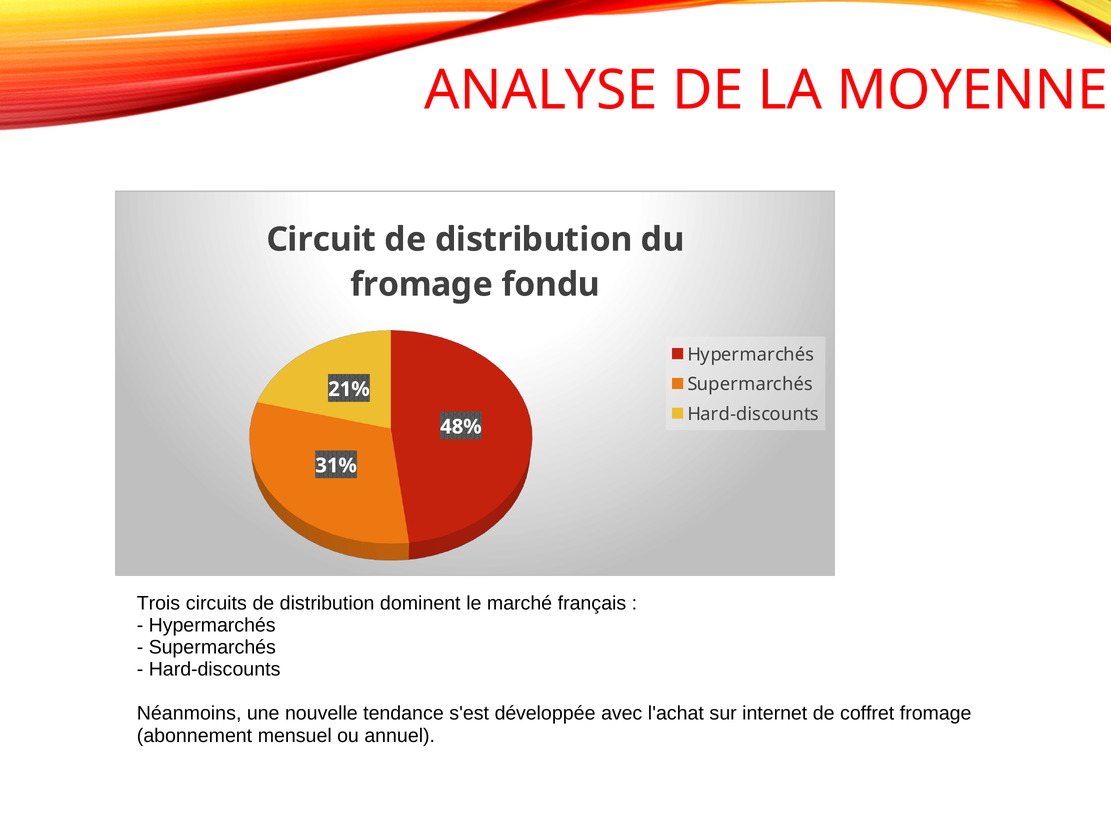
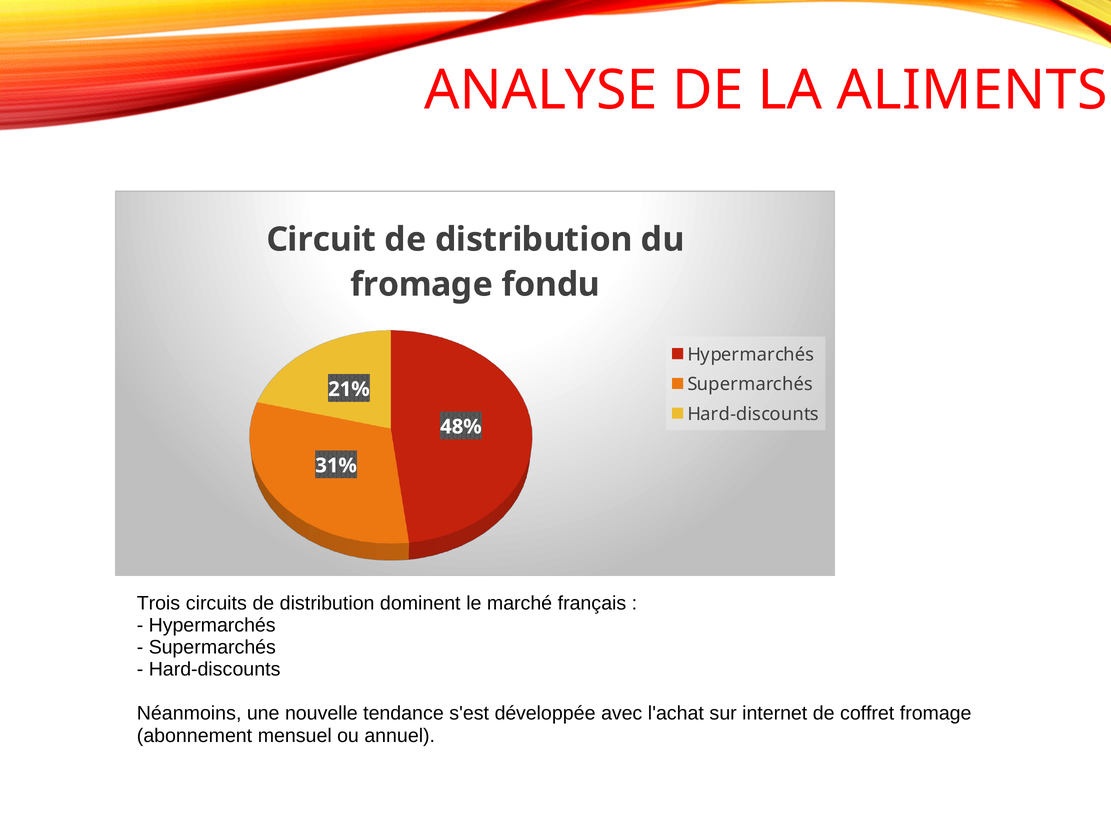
MOYENNE: MOYENNE -> ALIMENTS (972, 90)
